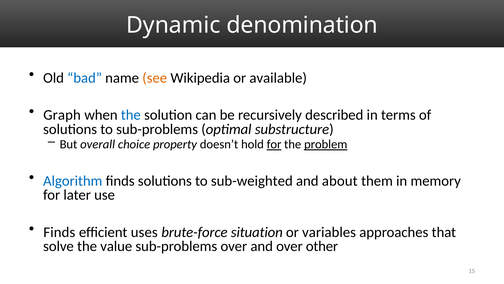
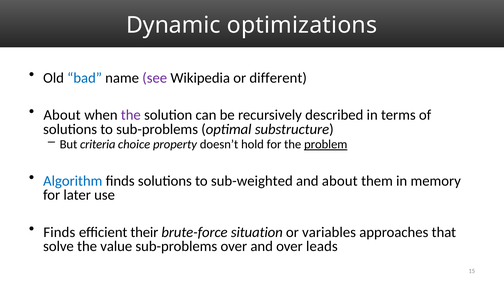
denomination: denomination -> optimizations (302, 25)
see colour: orange -> purple (155, 78)
available: available -> different (278, 78)
Graph: Graph -> About (62, 115)
the colour: blue -> purple (131, 115)
overall: overall -> criteria (98, 144)
for underline: present -> none (274, 144)
uses: uses -> their (144, 232)
other: other -> leads (322, 246)
